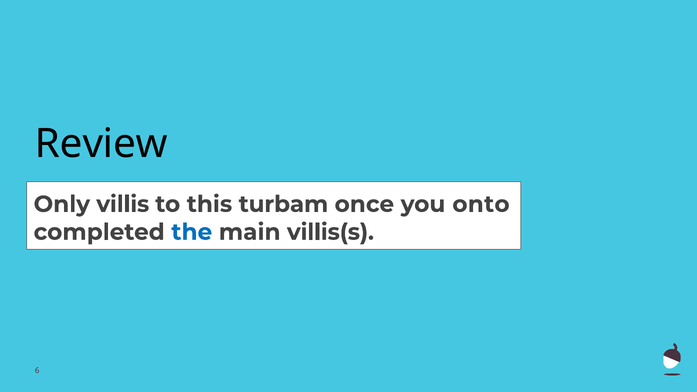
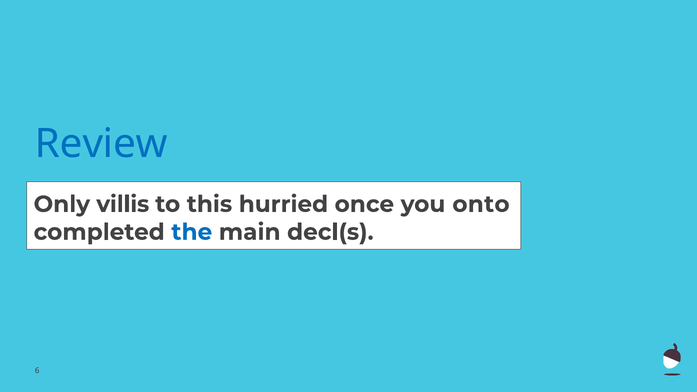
Review colour: black -> blue (101, 144)
turbam: turbam -> hurried (283, 204)
villis(s: villis(s -> decl(s (330, 232)
